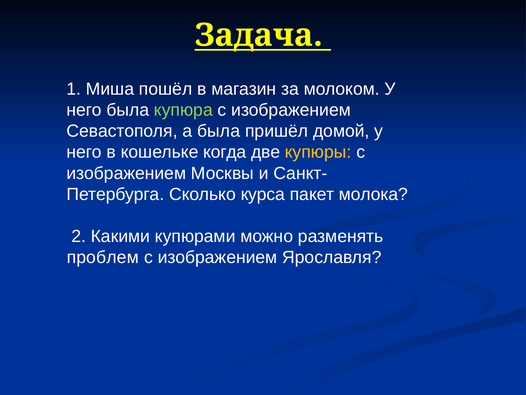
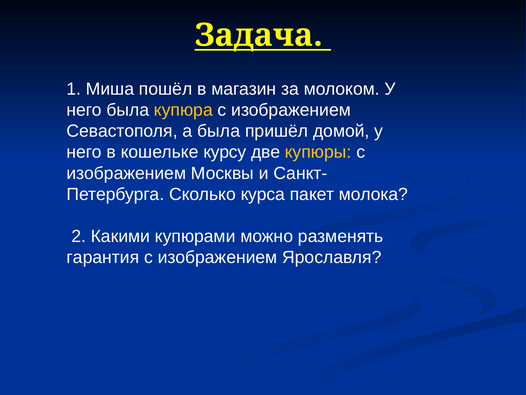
купюра colour: light green -> yellow (183, 110)
когда: когда -> курсу (225, 152)
проблем: проблем -> гарантия (103, 257)
